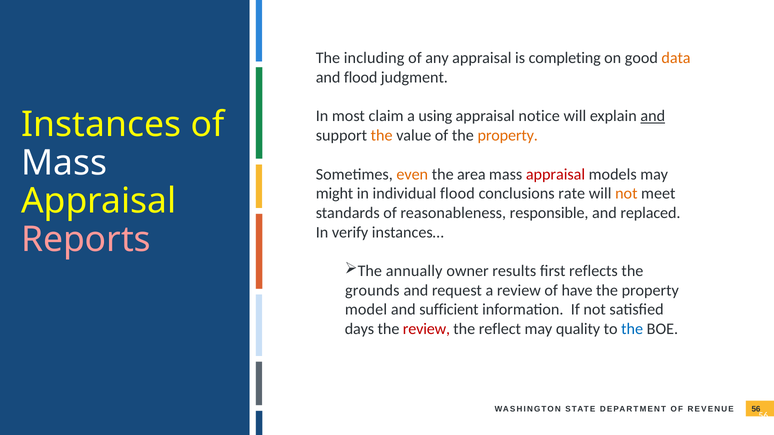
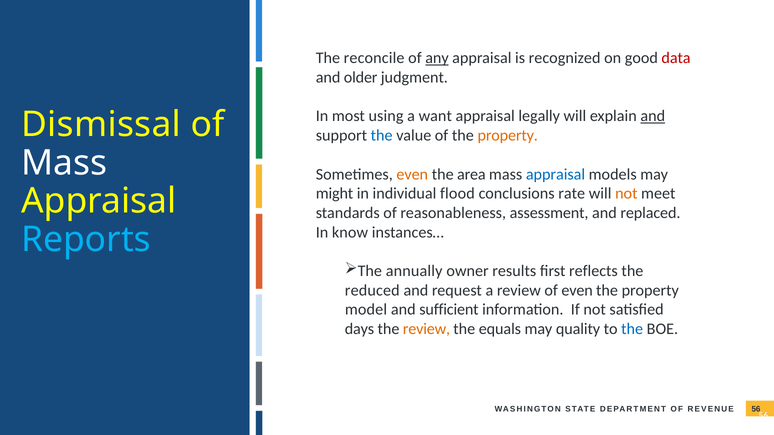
including: including -> reconcile (374, 58)
any underline: none -> present (437, 58)
completing: completing -> recognized (565, 58)
data colour: orange -> red (676, 58)
and flood: flood -> older (361, 78)
claim: claim -> using (386, 116)
using: using -> want (435, 116)
notice: notice -> legally (539, 116)
Instances: Instances -> Dismissal (101, 125)
the colour: orange -> blue (382, 136)
appraisal colour: red -> blue (556, 174)
responsible: responsible -> assessment (549, 213)
verify: verify -> know (350, 232)
Reports colour: pink -> light blue (86, 240)
grounds: grounds -> reduced (372, 290)
of have: have -> even (577, 290)
review colour: red -> orange (426, 329)
reflect: reflect -> equals (500, 329)
